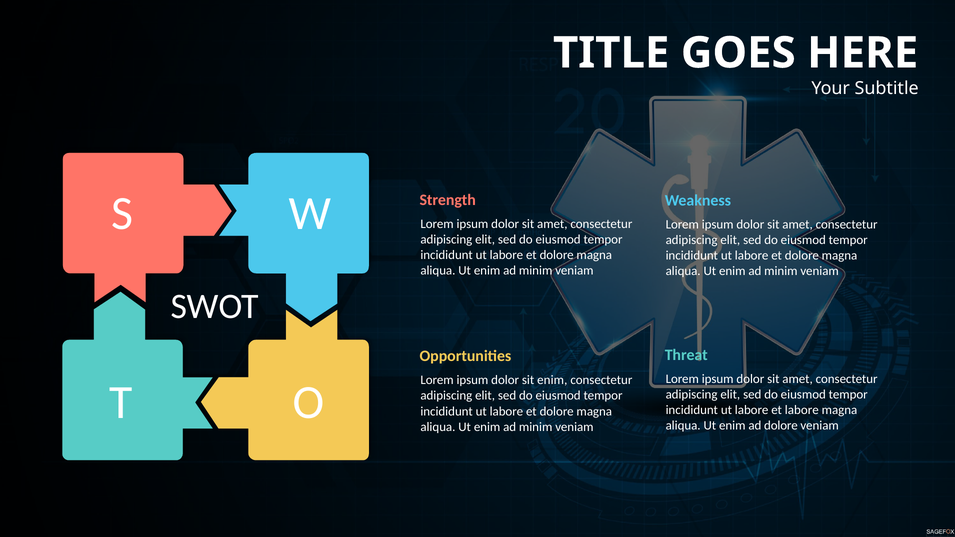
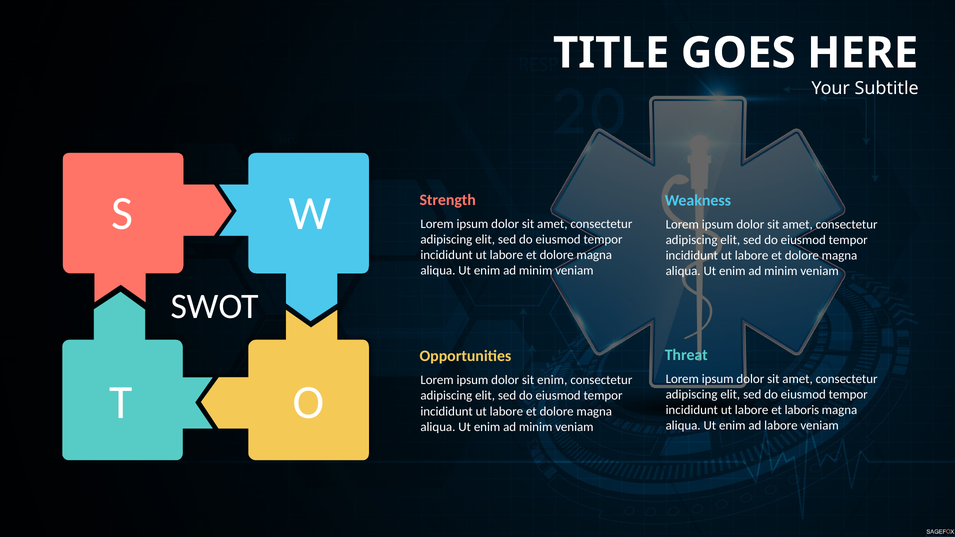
et labore: labore -> laboris (802, 410)
ad dolore: dolore -> labore (781, 426)
